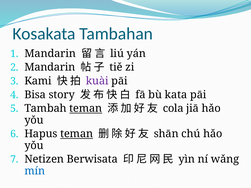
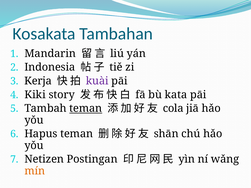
Mandarin: Mandarin -> Indonesia (50, 67)
Kami: Kami -> Kerja (38, 81)
Bisa: Bisa -> Kiki (35, 95)
teman underline: present -> none (77, 134)
Berwisata: Berwisata -> Postingan (92, 159)
mín colour: blue -> orange (35, 171)
